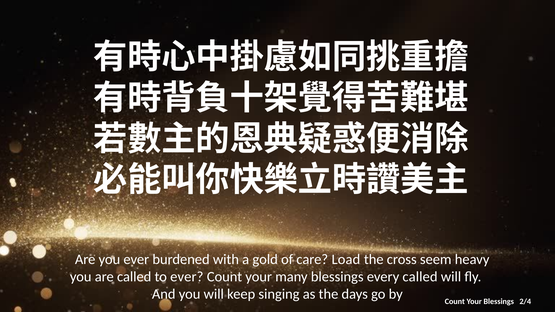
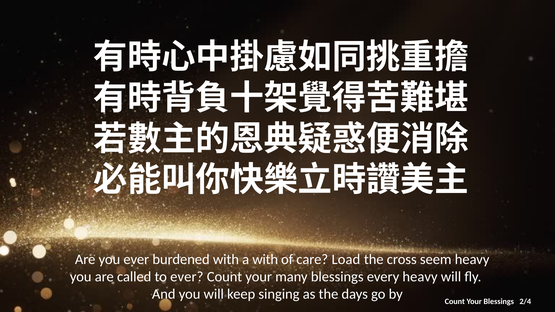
a gold: gold -> with (265, 260)
every called: called -> heavy (420, 277)
